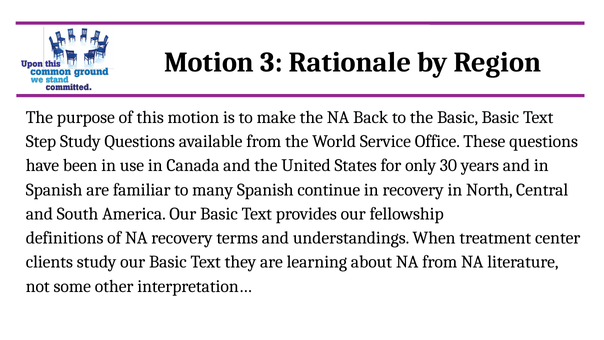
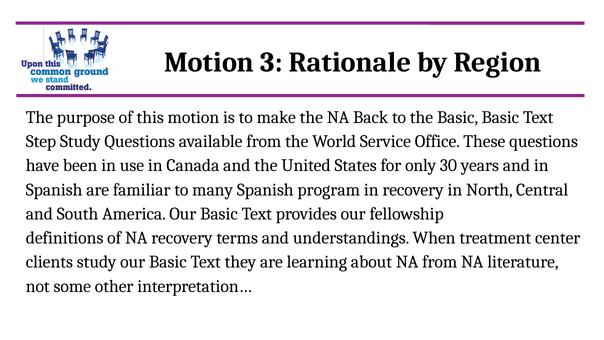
continue: continue -> program (329, 190)
